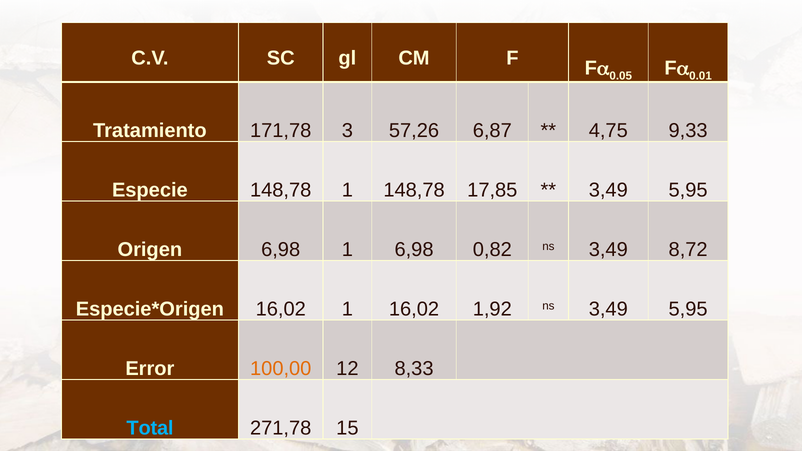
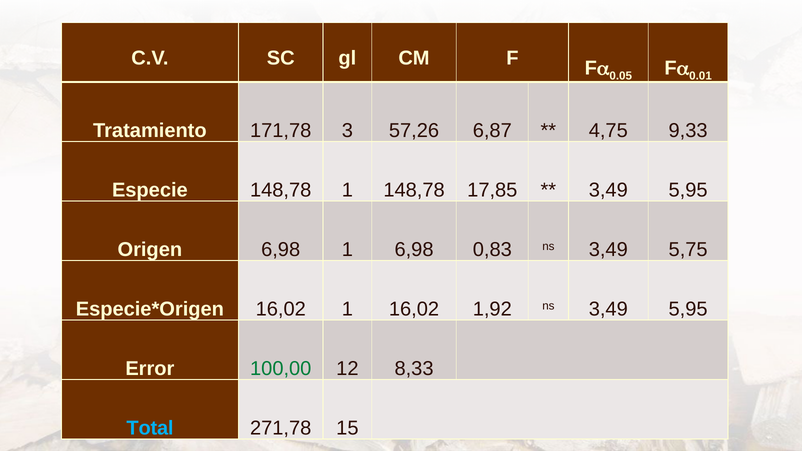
0,82: 0,82 -> 0,83 (492, 250)
8,72: 8,72 -> 5,75 (688, 250)
100,00 colour: orange -> green (281, 369)
